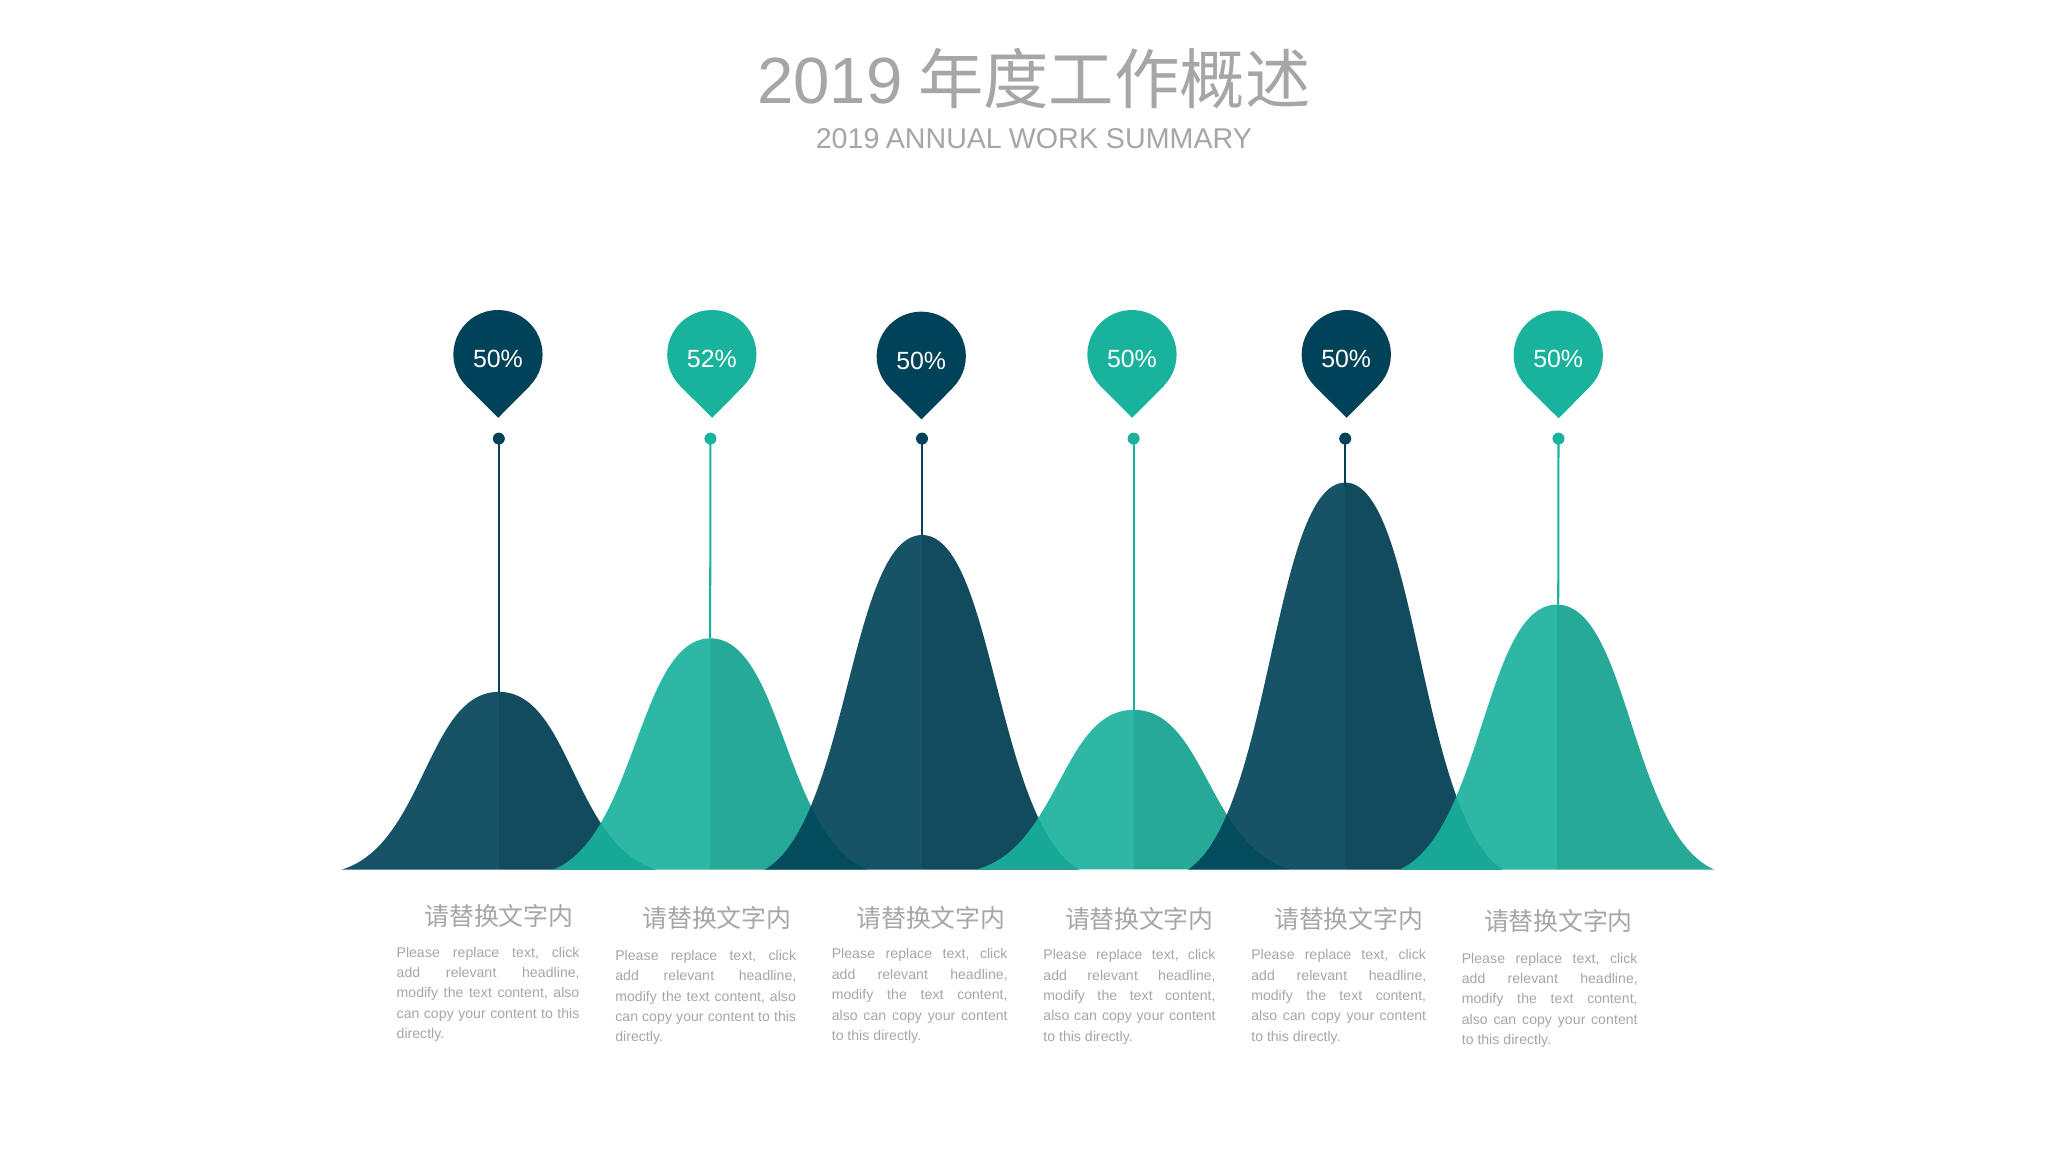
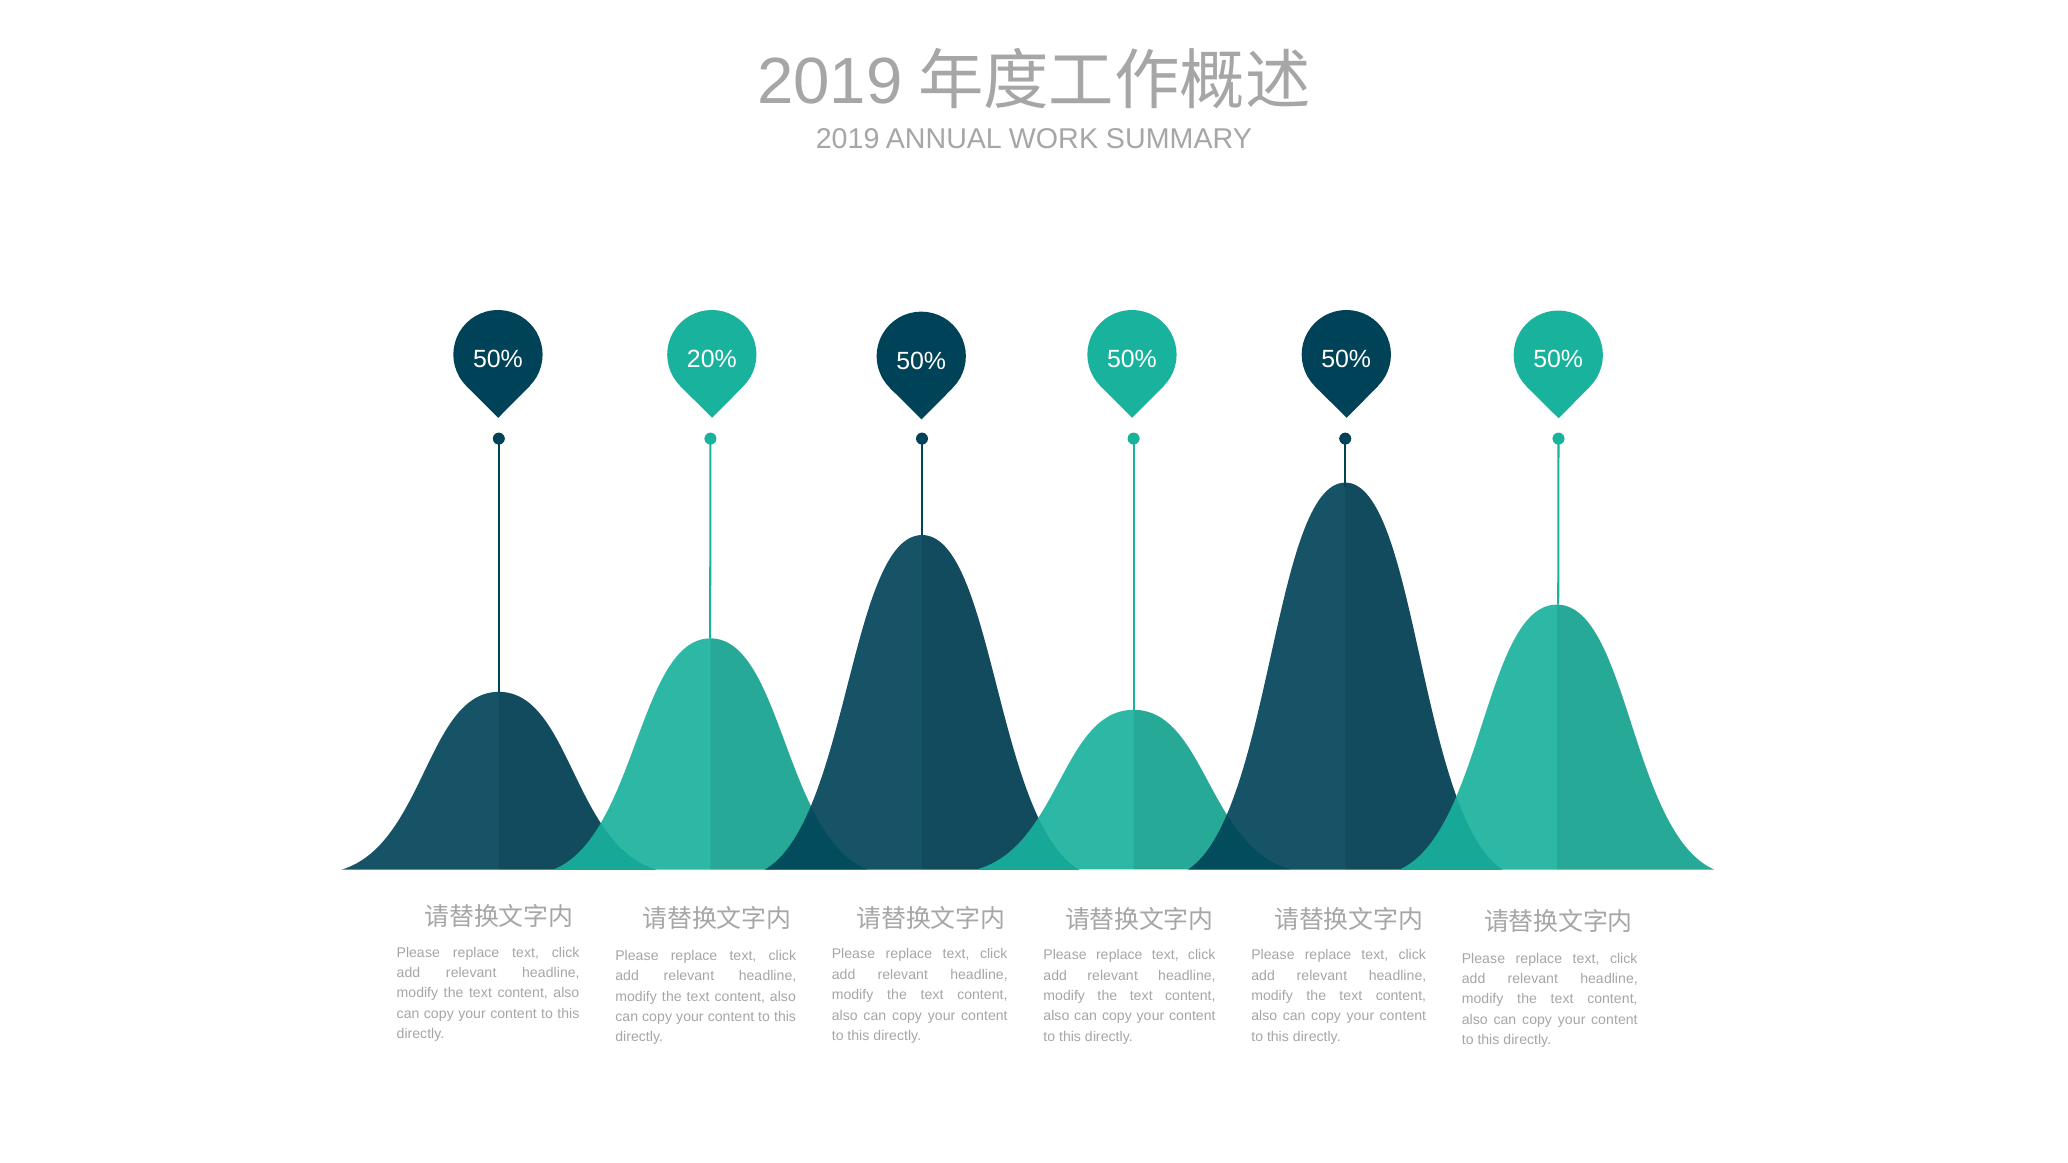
52%: 52% -> 20% (712, 359)
